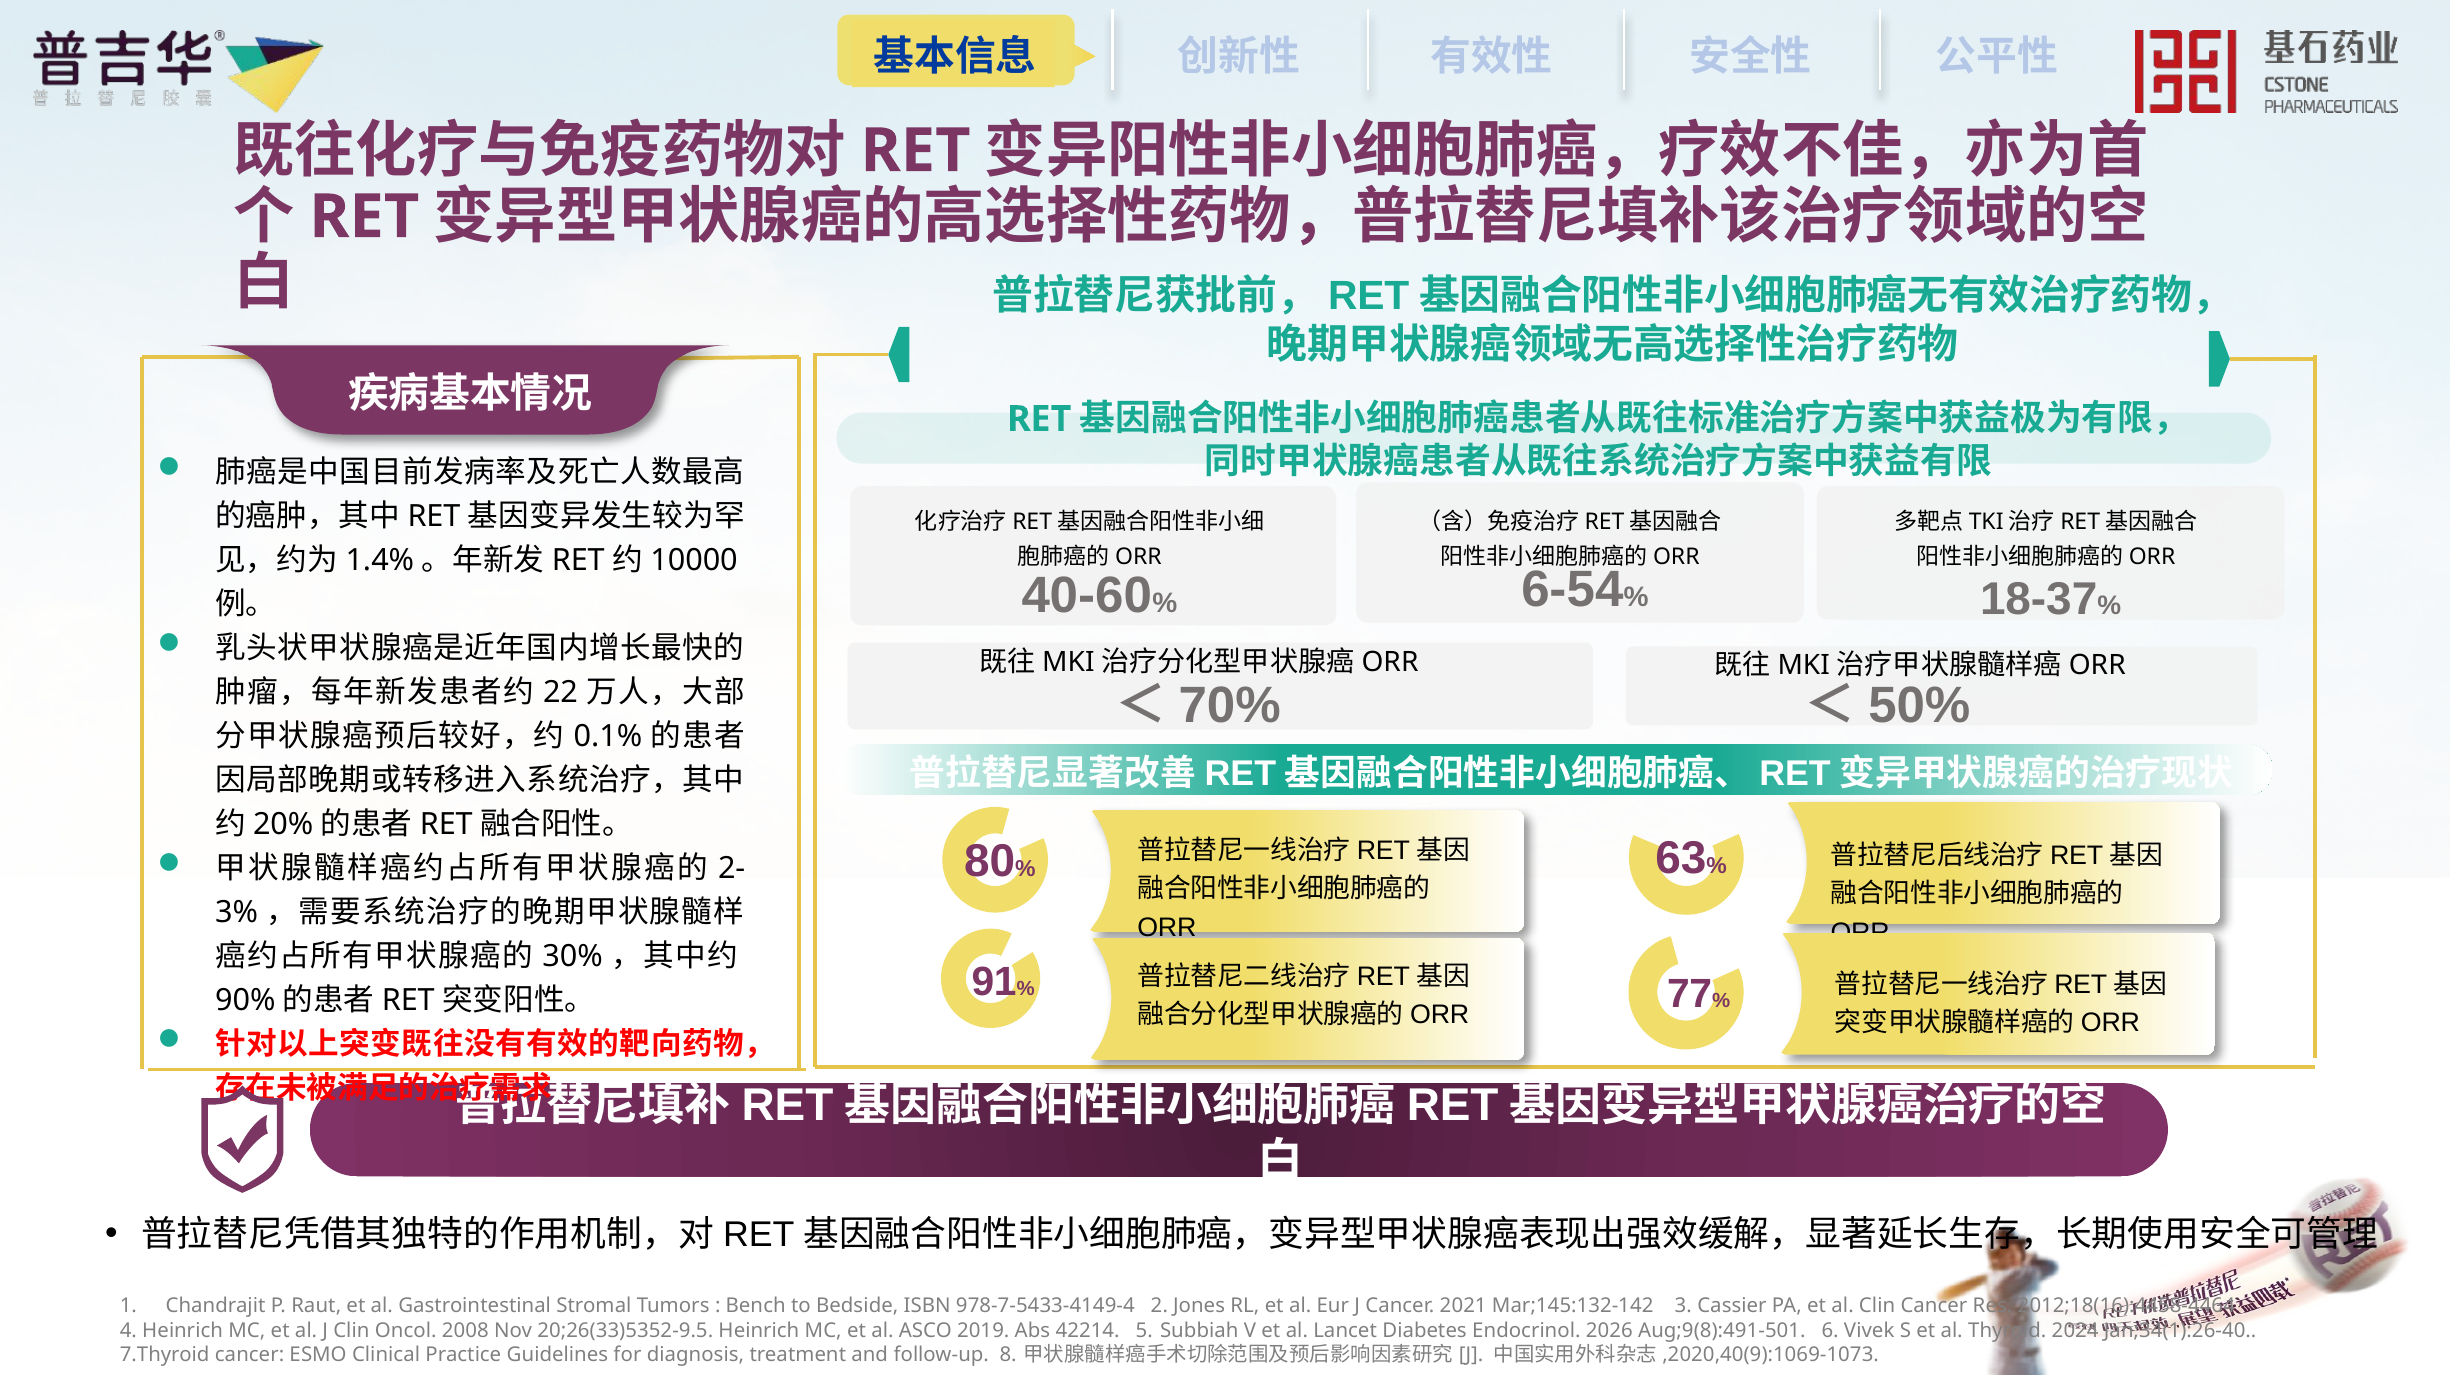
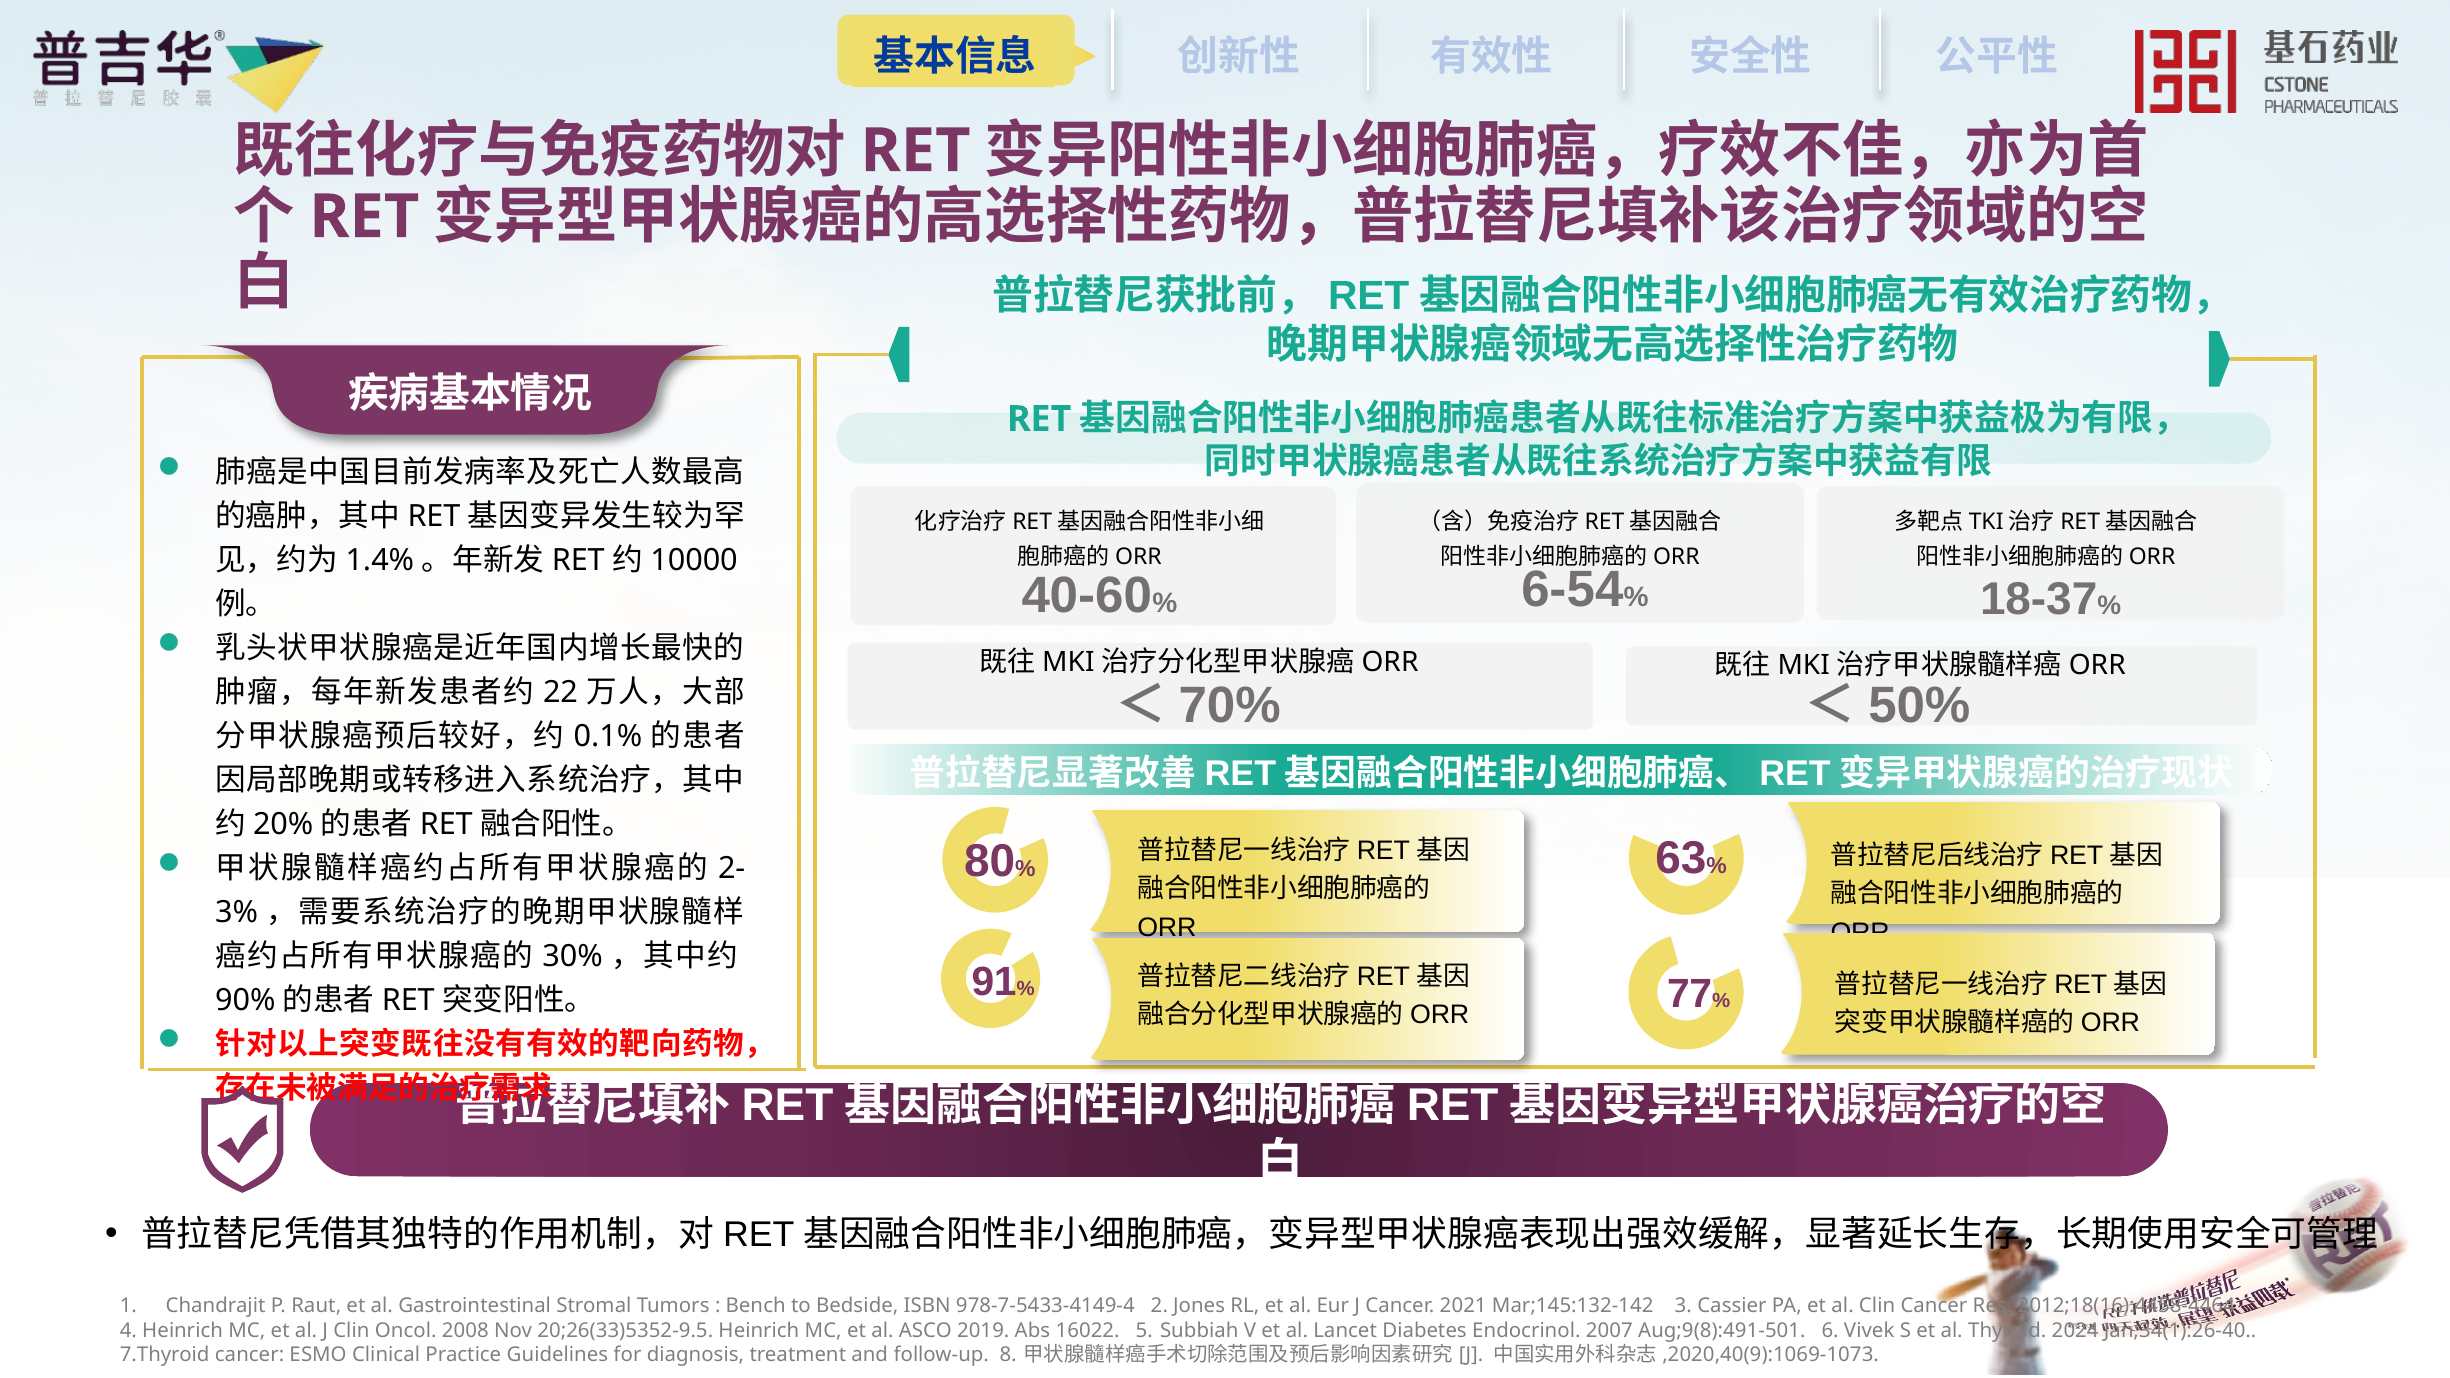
42214: 42214 -> 16022 (1088, 1330)
2026: 2026 -> 2007 (1609, 1330)
